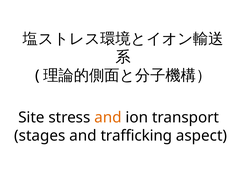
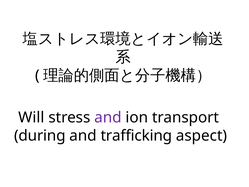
Site: Site -> Will (31, 117)
and colour: orange -> purple (108, 117)
stages: stages -> during (40, 136)
